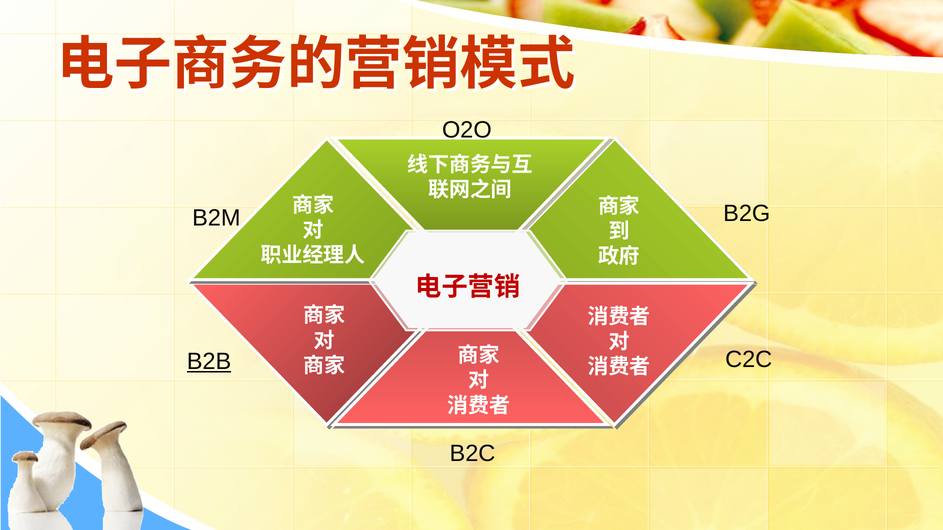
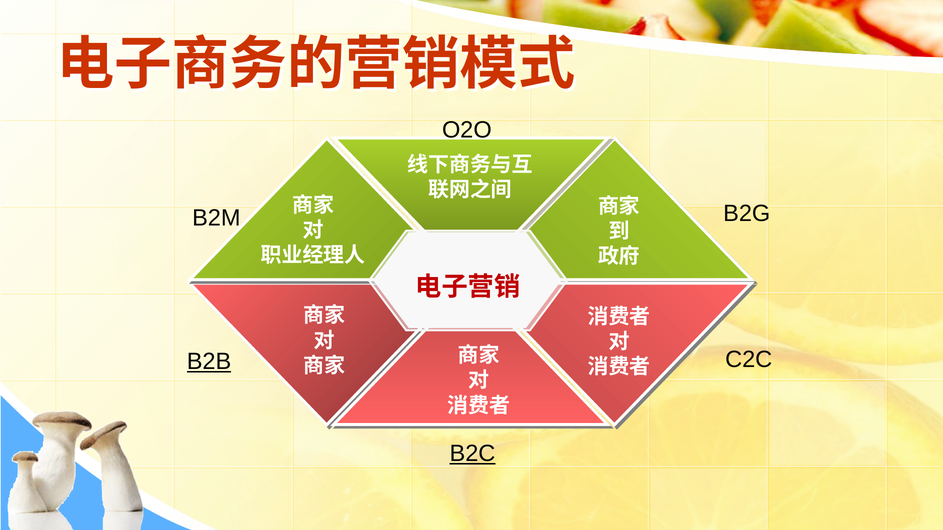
B2C underline: none -> present (472, 454)
